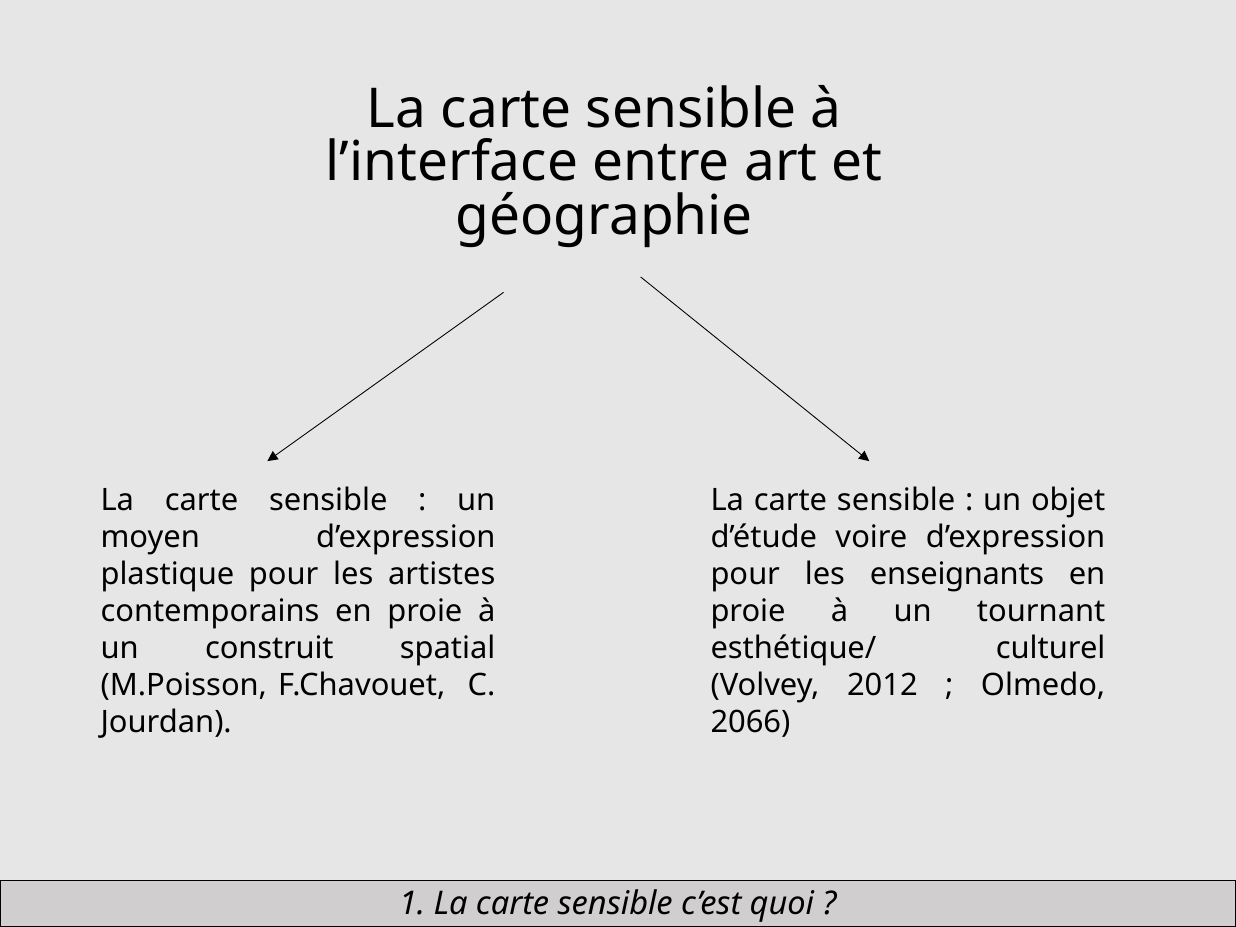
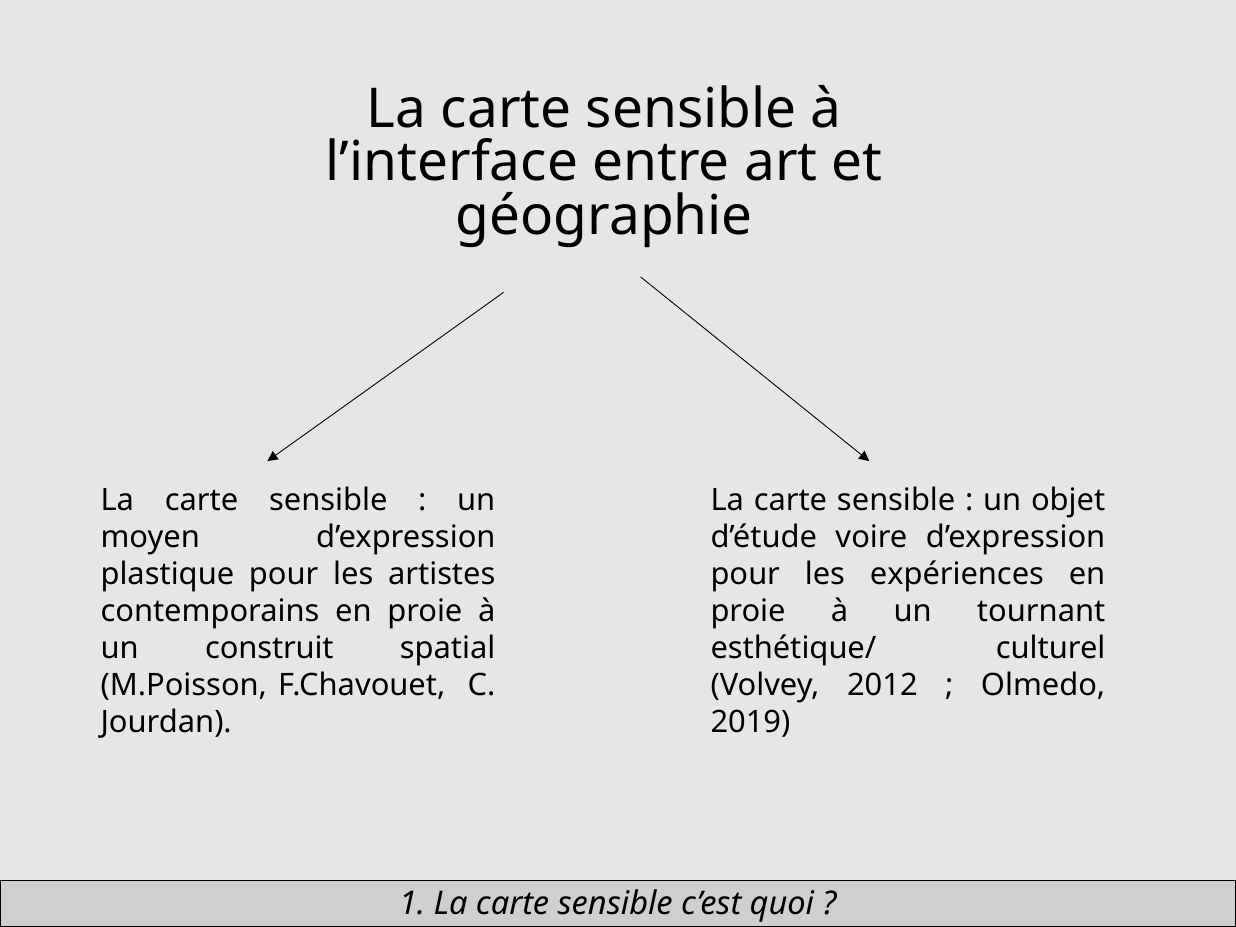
enseignants: enseignants -> expériences (957, 574)
2066: 2066 -> 2019 (750, 722)
